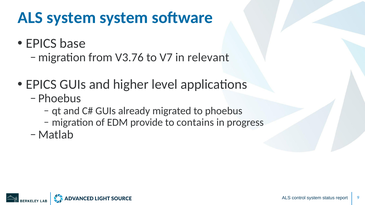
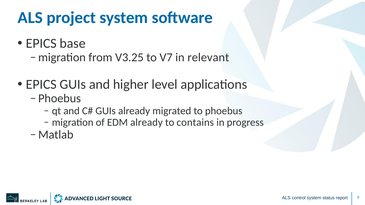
ALS system: system -> project (71, 18)
V3.76: V3.76 -> V3.25 (129, 58)
EDM provide: provide -> already (146, 122)
